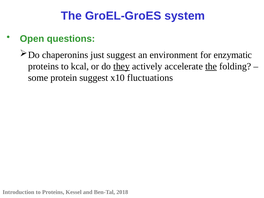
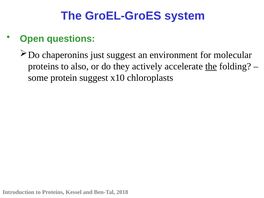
enzymatic: enzymatic -> molecular (233, 55)
kcal: kcal -> also (80, 66)
they underline: present -> none (122, 66)
fluctuations: fluctuations -> chloroplasts (150, 78)
